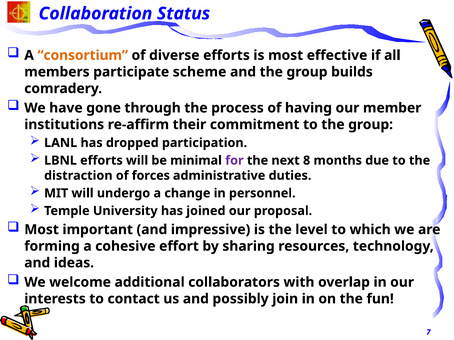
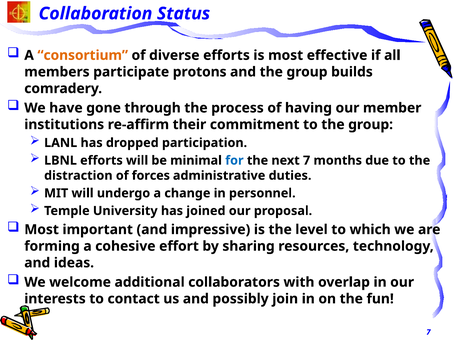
scheme: scheme -> protons (200, 72)
for colour: purple -> blue (234, 161)
next 8: 8 -> 7 (307, 161)
